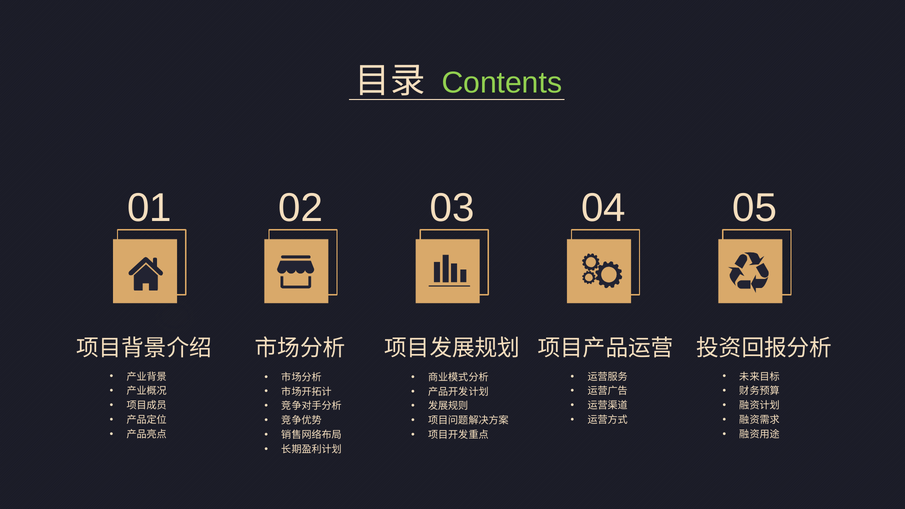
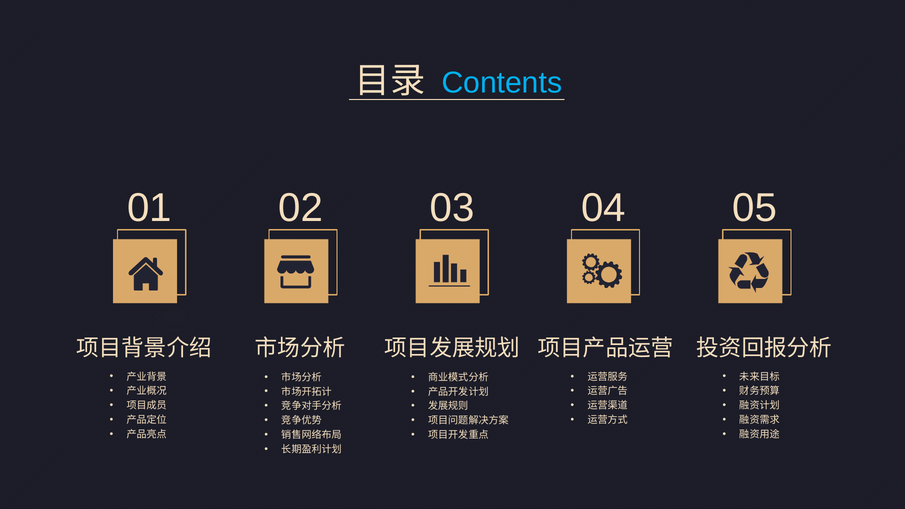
Contents colour: light green -> light blue (502, 83)
